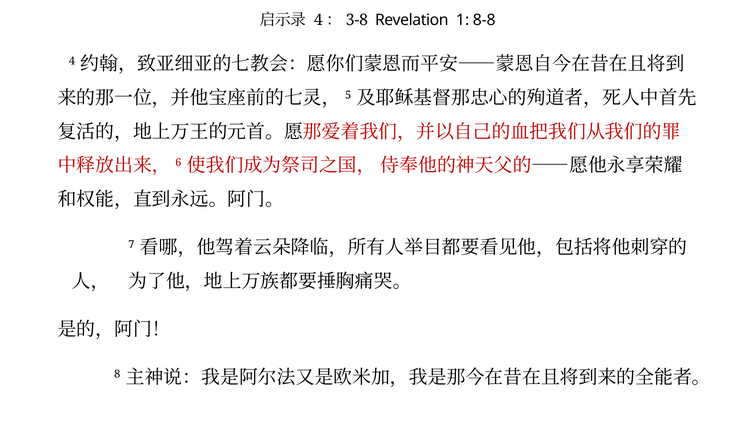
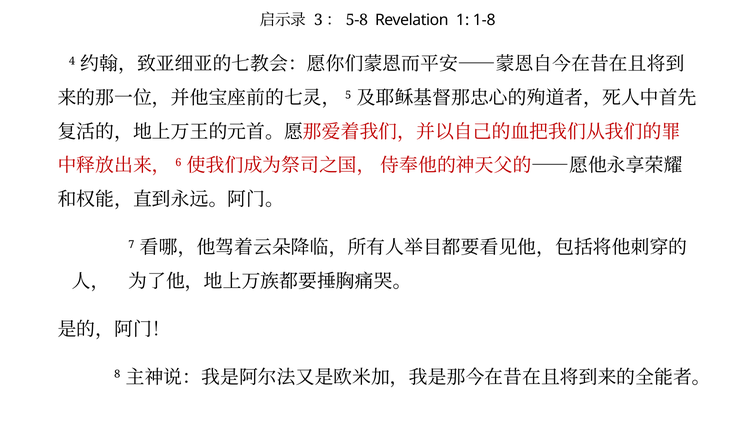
4: 4 -> 3 (318, 20)
3-8: 3-8 -> 5-8 (357, 20)
8-8: 8-8 -> 1-8 (484, 20)
